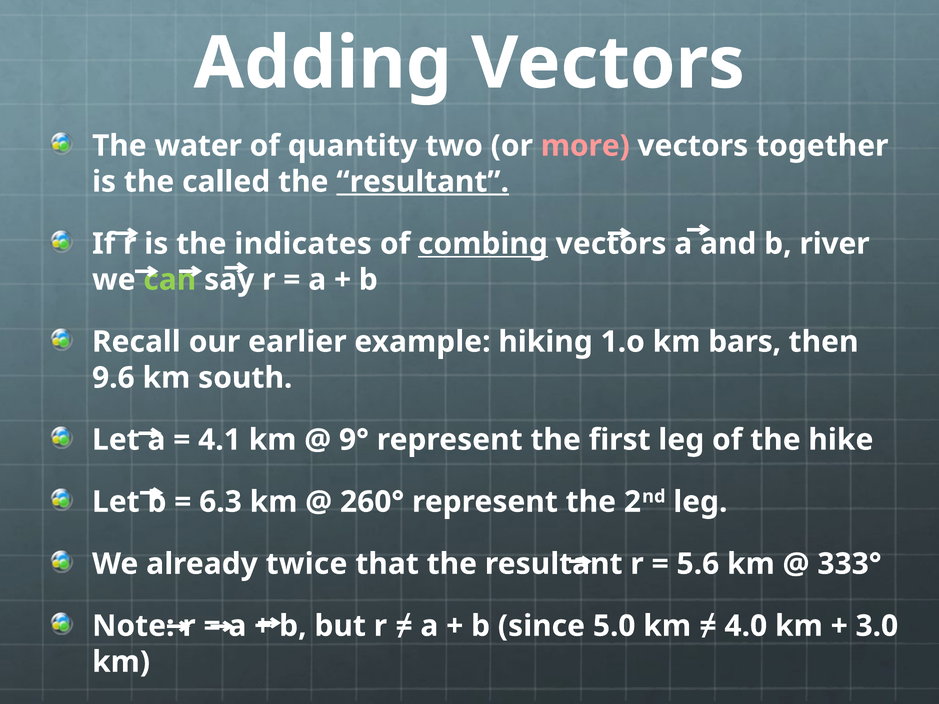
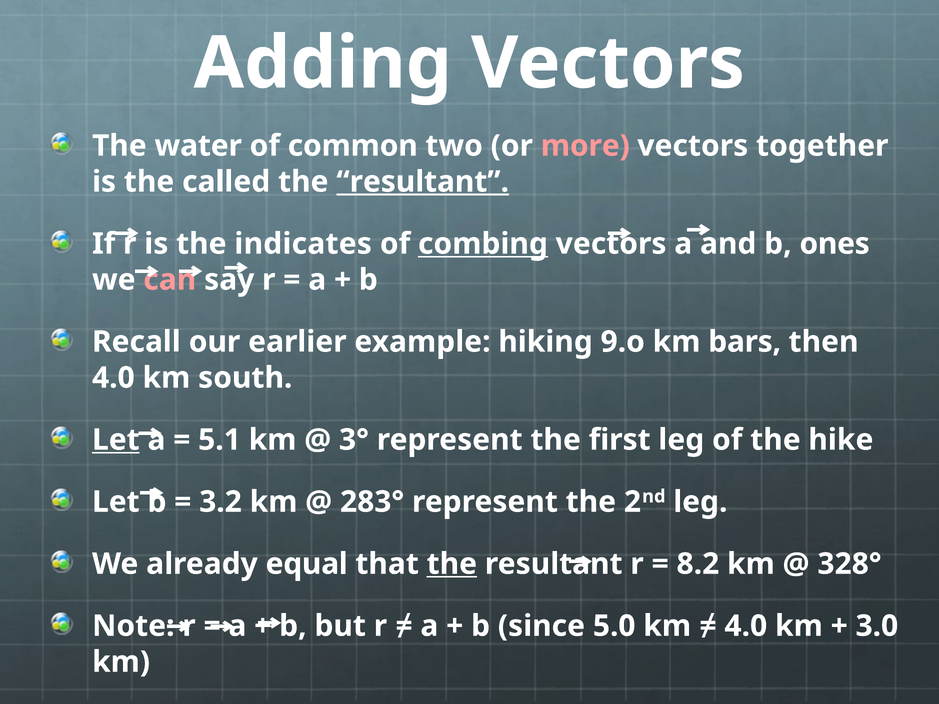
quantity: quantity -> common (353, 146)
river: river -> ones (835, 244)
can colour: light green -> pink (170, 280)
1.o: 1.o -> 9.o (623, 342)
9.6: 9.6 -> 4.0 (113, 378)
Let underline: none -> present (116, 440)
4.1: 4.1 -> 5.1 (219, 440)
9°: 9° -> 3° (354, 440)
6.3: 6.3 -> 3.2 (220, 502)
260°: 260° -> 283° (372, 502)
twice: twice -> equal (307, 564)
the underline: none -> present (452, 564)
5.6: 5.6 -> 8.2 (698, 564)
333°: 333° -> 328° (849, 564)
